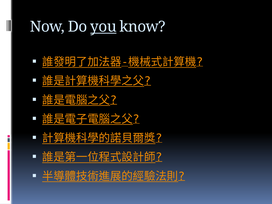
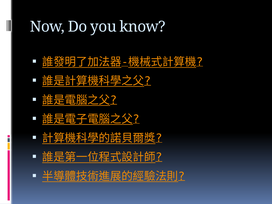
you underline: present -> none (103, 27)
